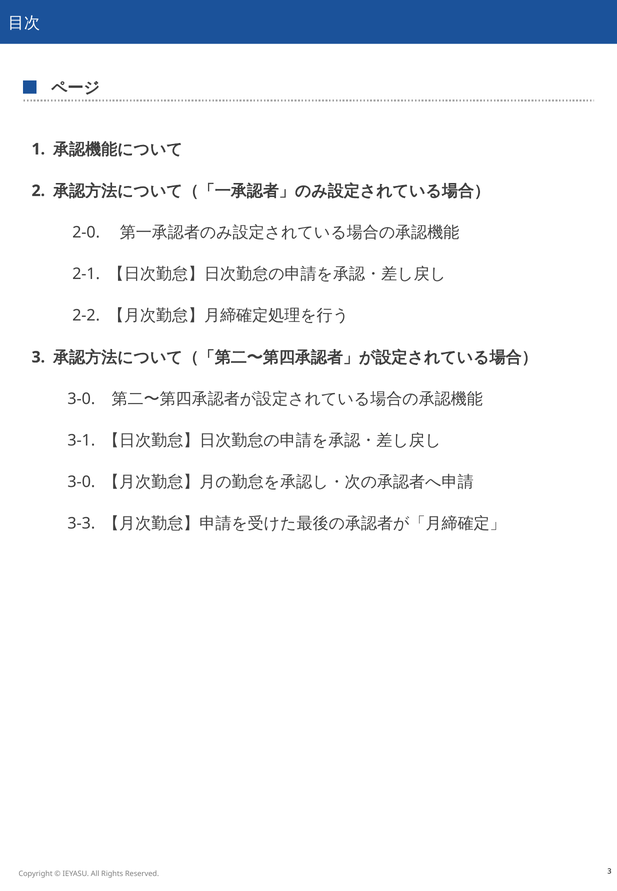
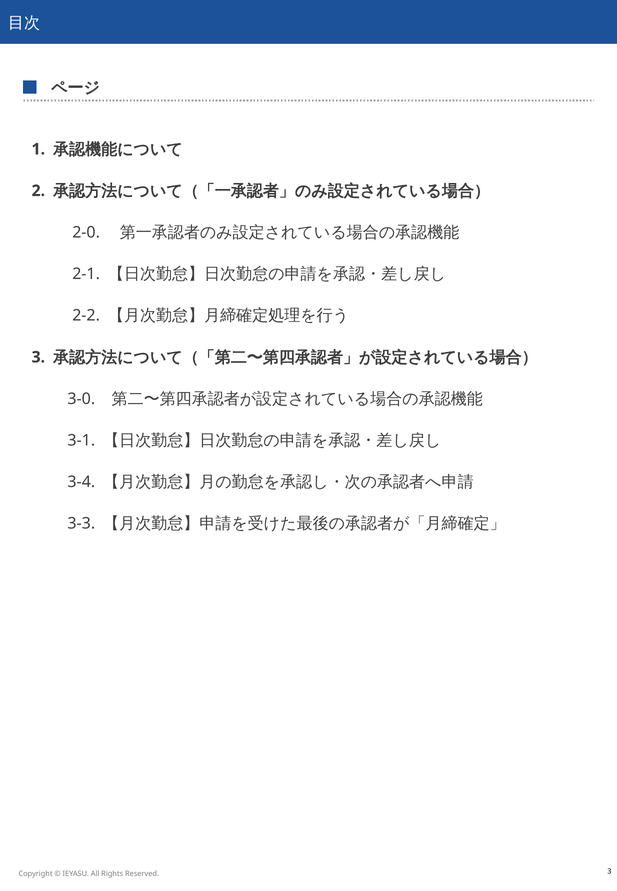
3-0: 3-0 -> 3-4 (81, 482)
